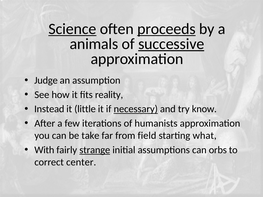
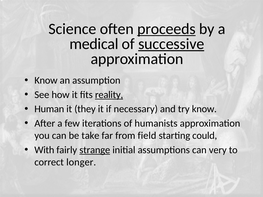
Science underline: present -> none (72, 29)
animals: animals -> medical (94, 44)
Judge: Judge -> Know (46, 80)
reality underline: none -> present (109, 95)
Instead: Instead -> Human (49, 109)
little: little -> they (85, 109)
necessary underline: present -> none (136, 109)
what: what -> could (205, 136)
orbs: orbs -> very (218, 150)
center: center -> longer (81, 162)
